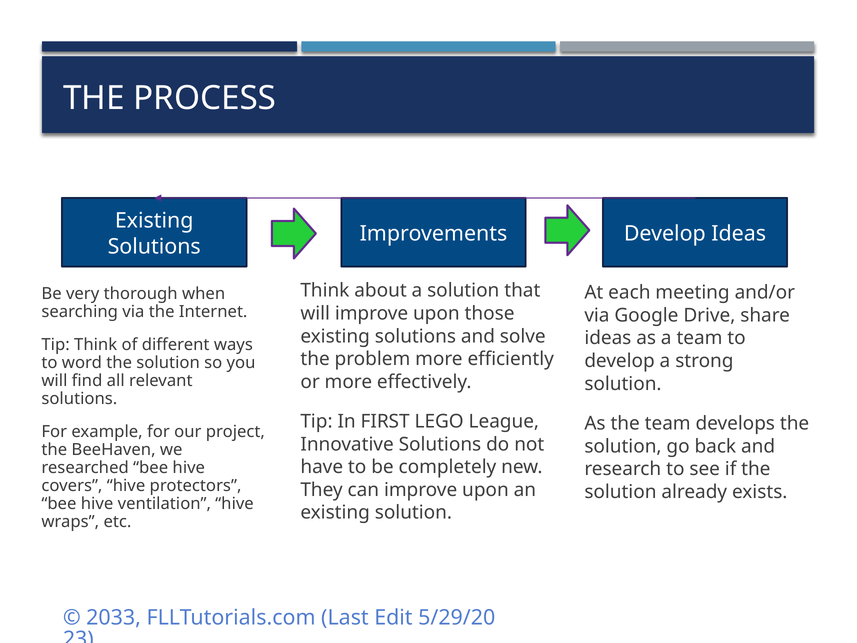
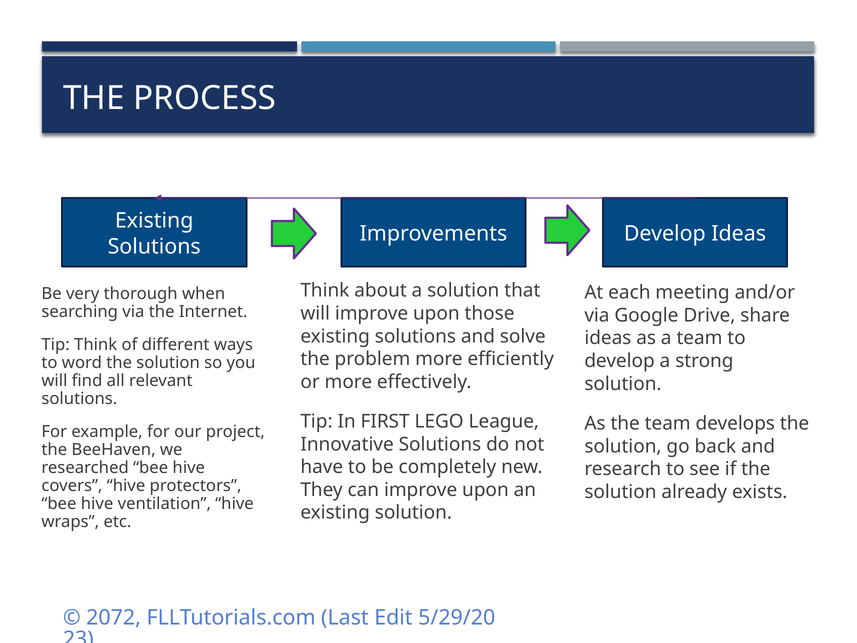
2033: 2033 -> 2072 (114, 617)
